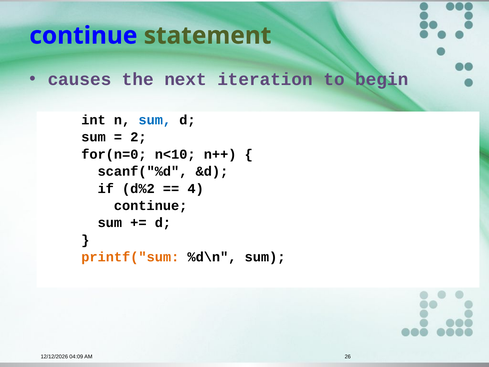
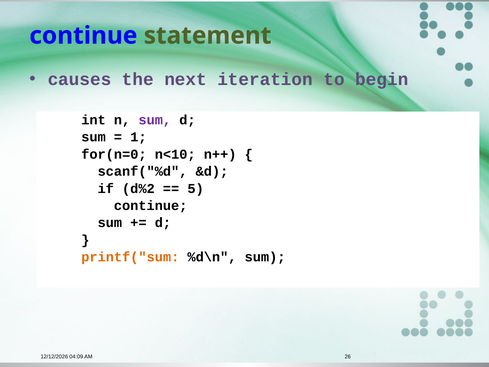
sum colour: blue -> purple (155, 120)
2: 2 -> 1 (138, 137)
4: 4 -> 5 (196, 188)
